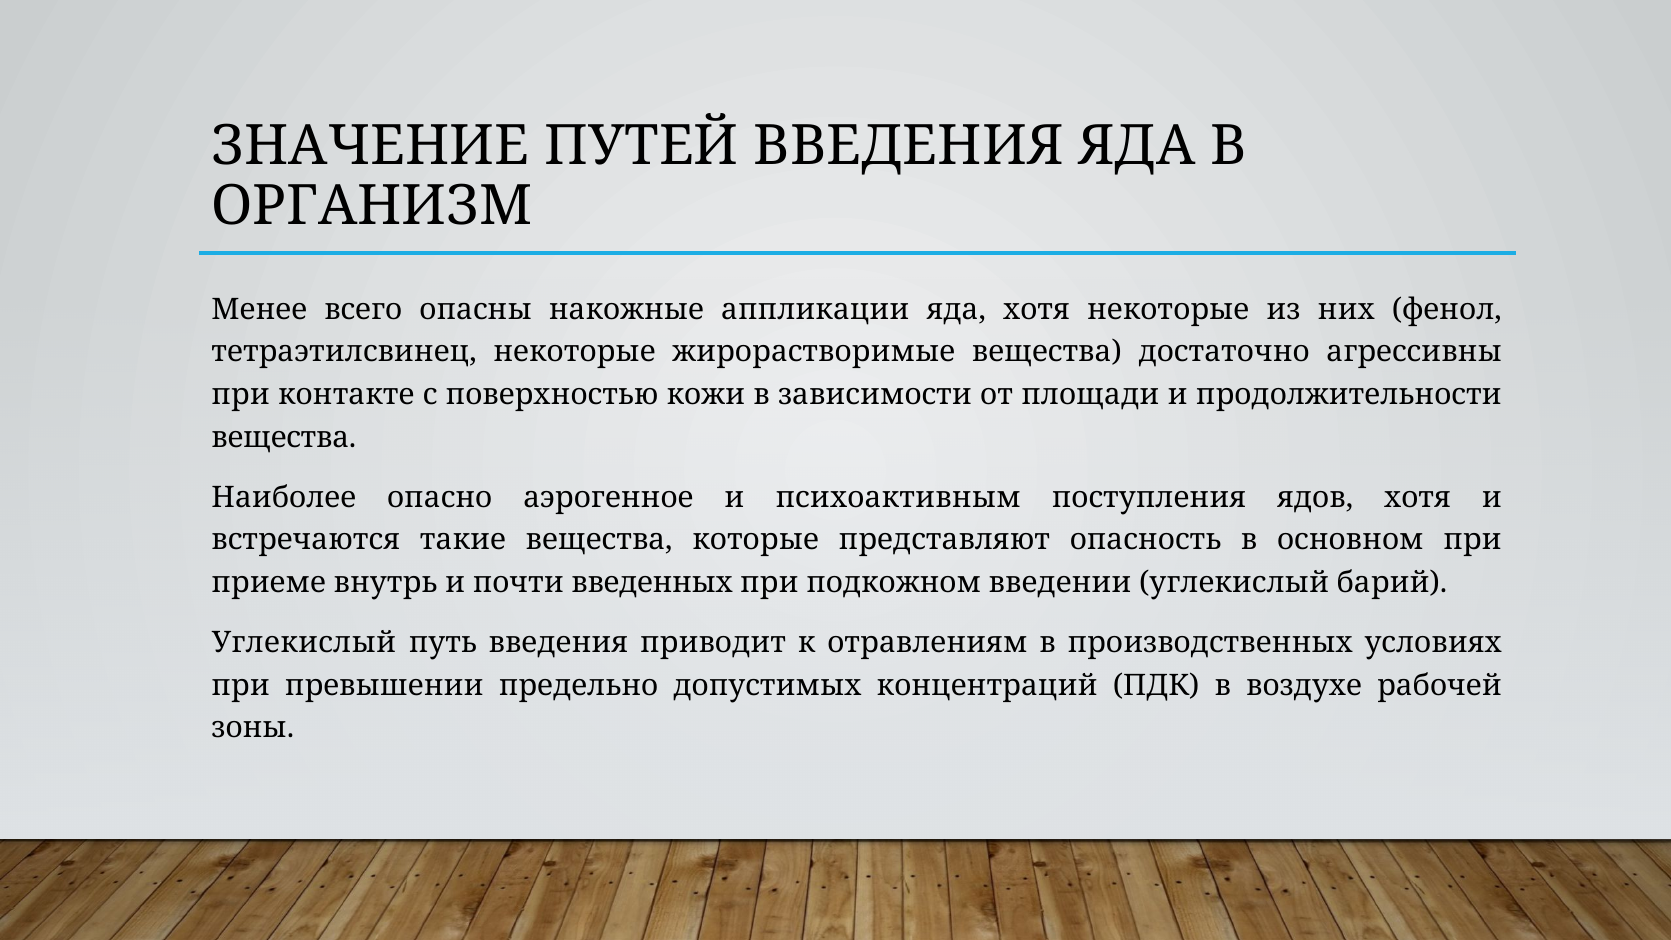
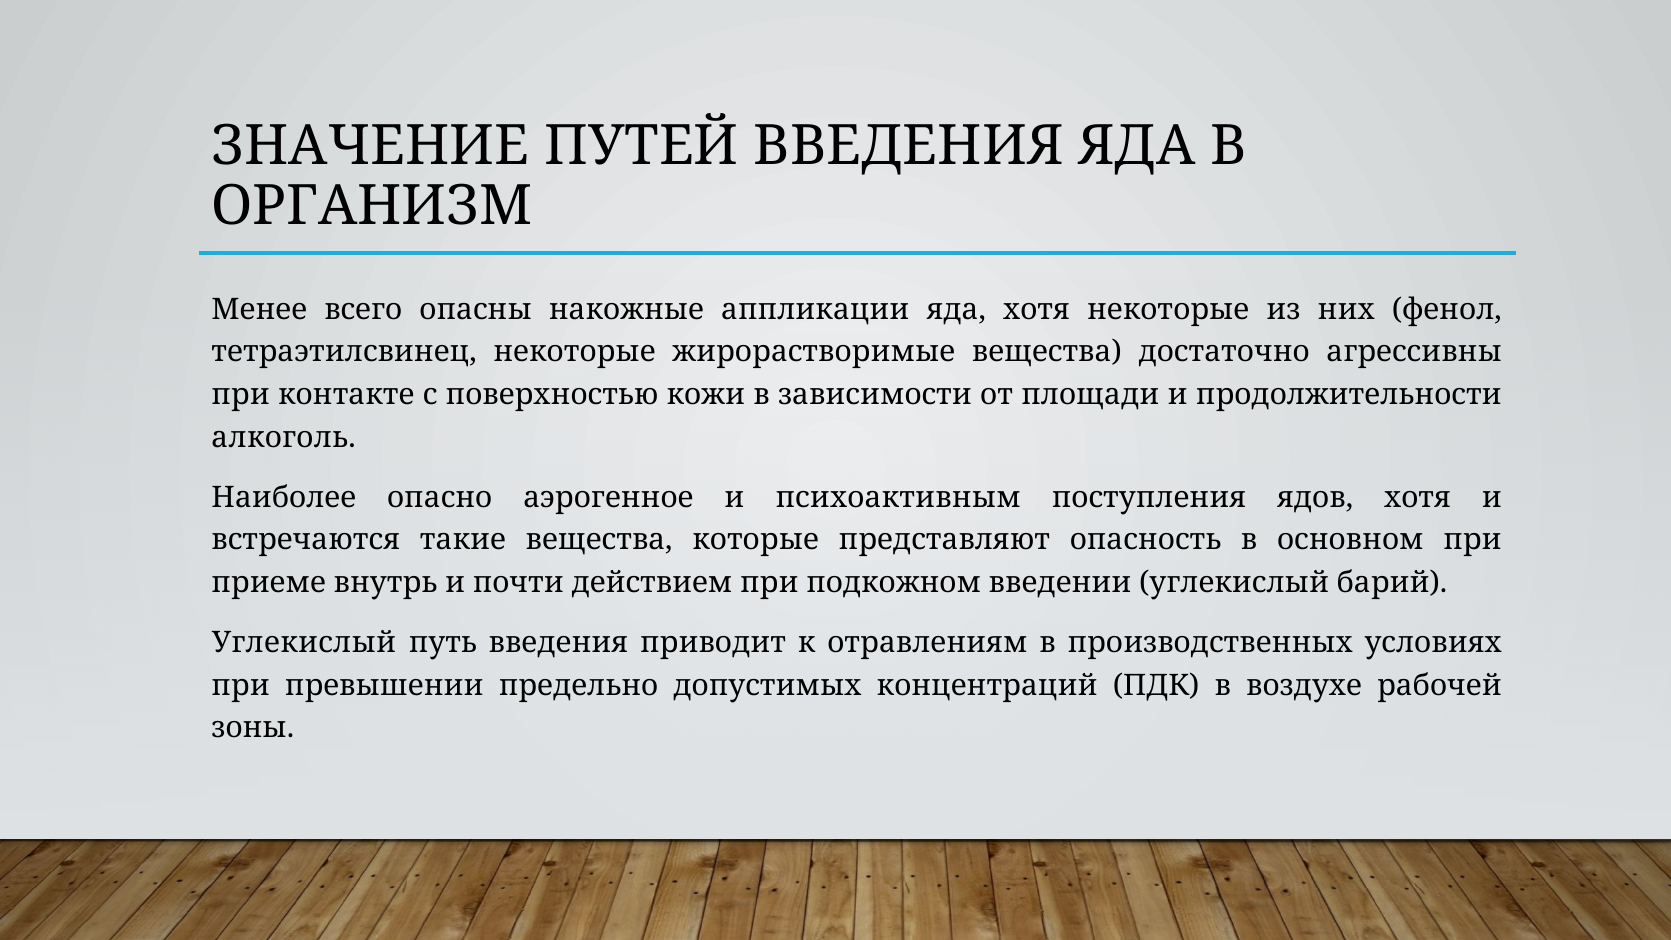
вещества: вещества -> алкоголь (284, 437)
введенных: введенных -> действием (652, 583)
